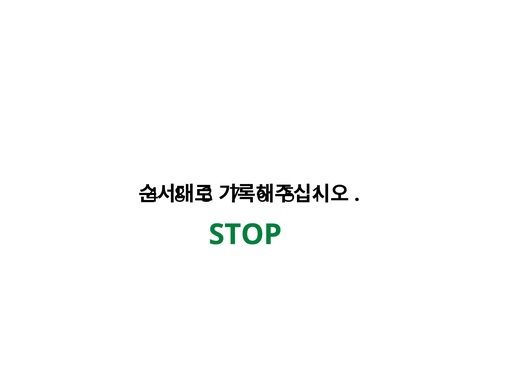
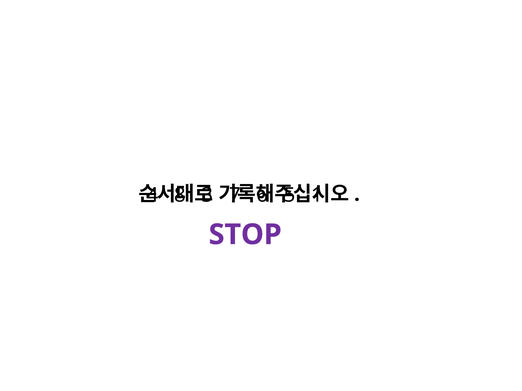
STOP colour: green -> purple (245, 235)
